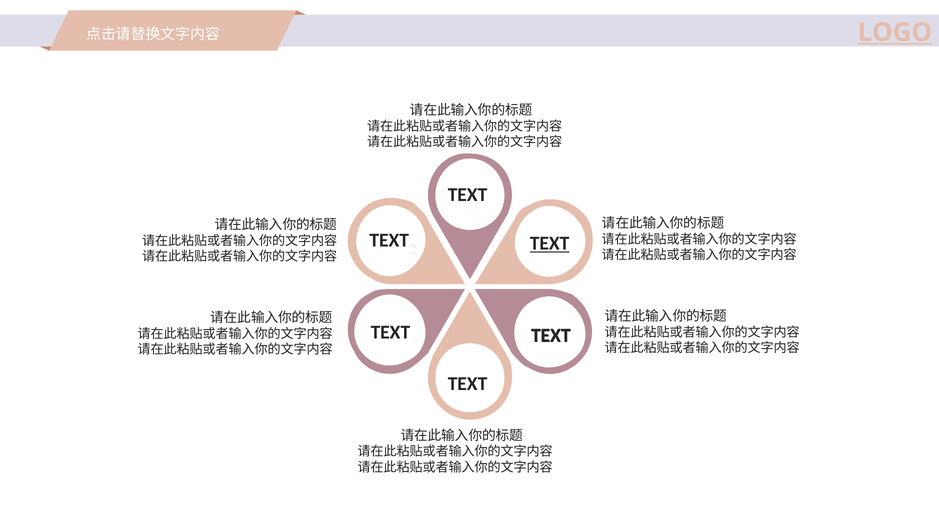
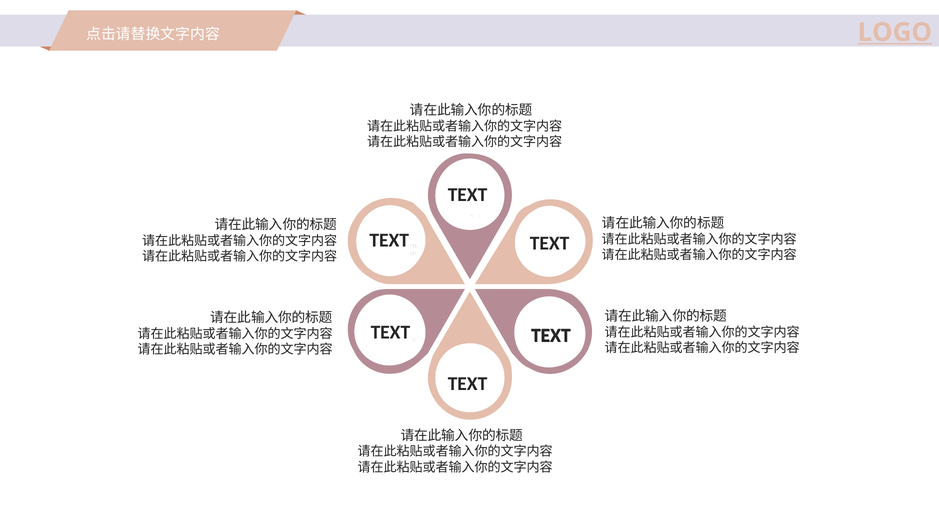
TEXT underline: present -> none (550, 244)
